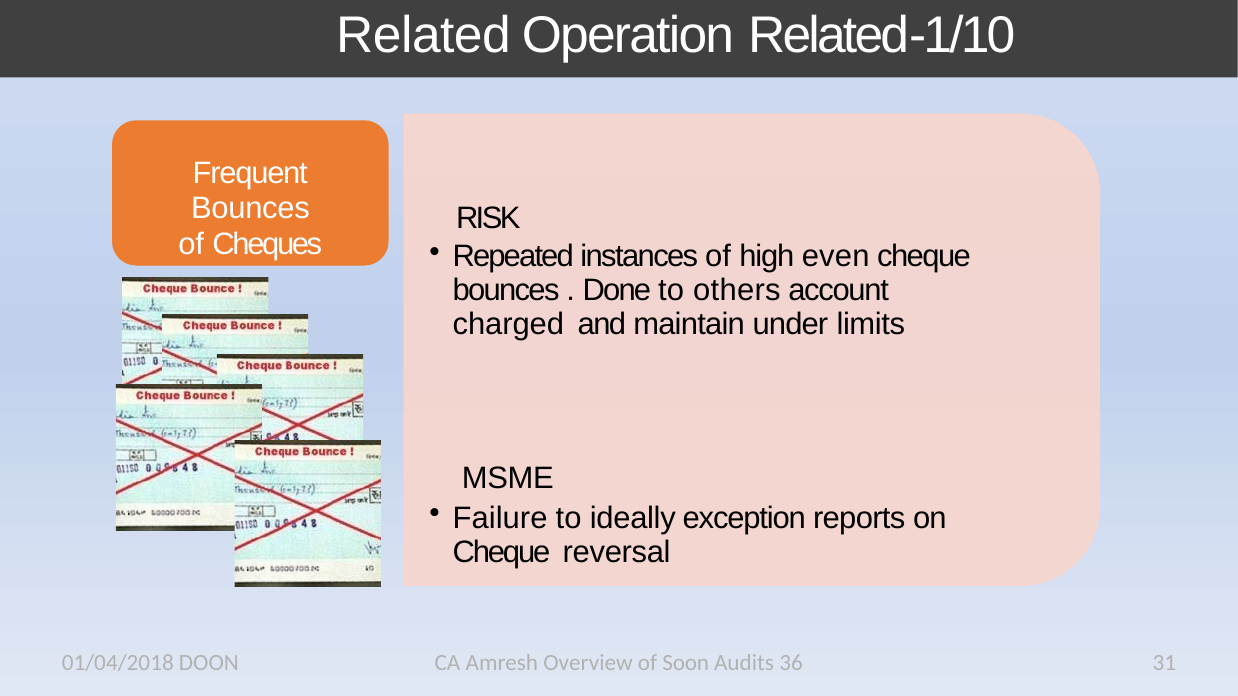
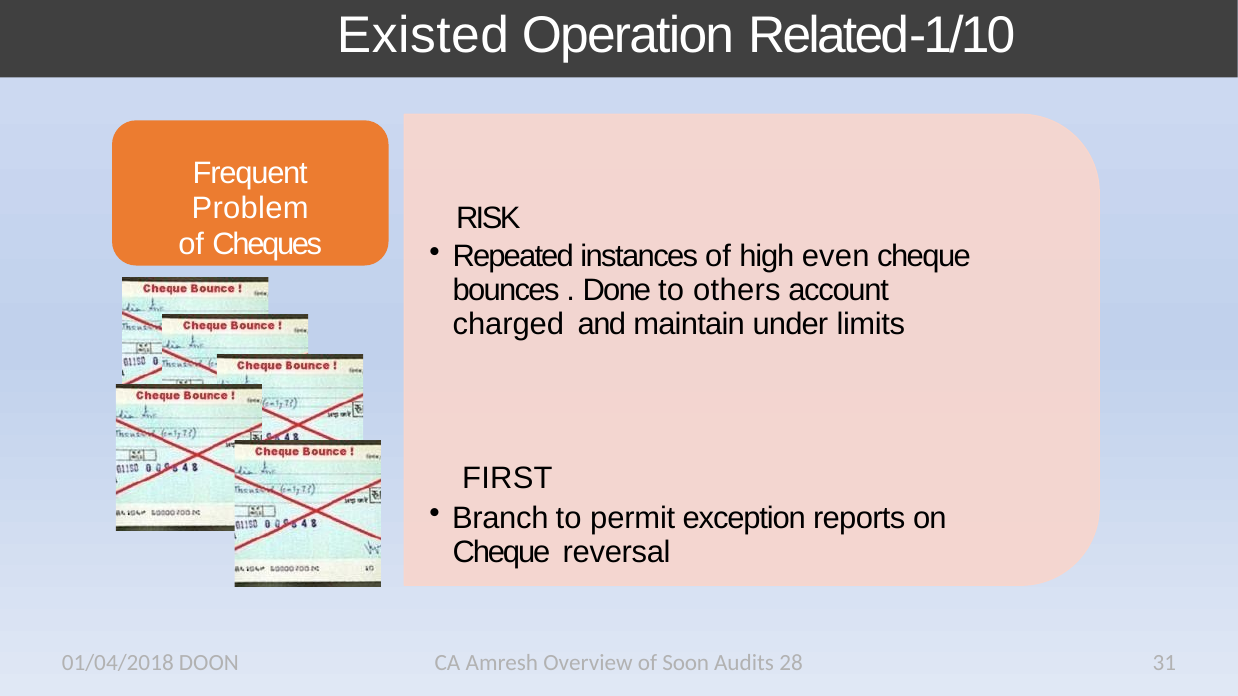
Related: Related -> Existed (423, 36)
Bounces: Bounces -> Problem (250, 209)
MSME: MSME -> FIRST (507, 478)
Failure: Failure -> Branch (500, 519)
ideally: ideally -> permit (633, 519)
36: 36 -> 28 (791, 663)
